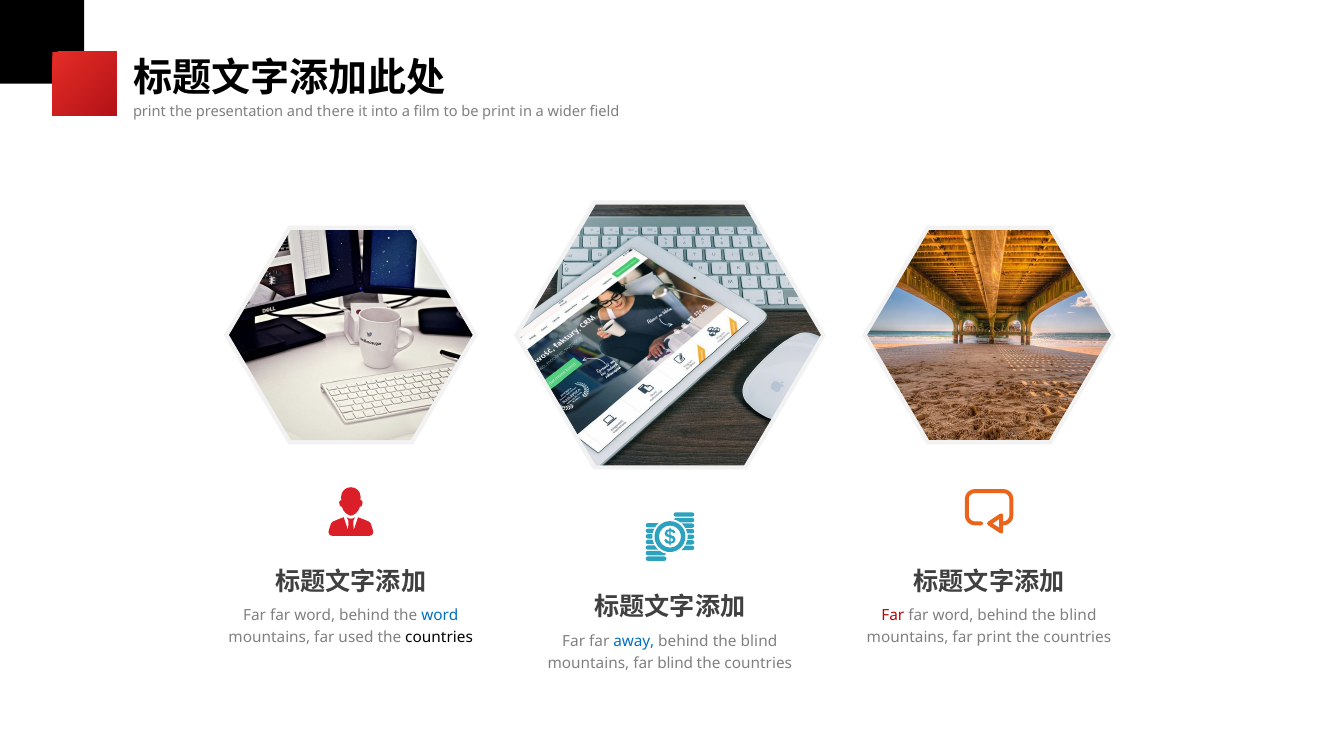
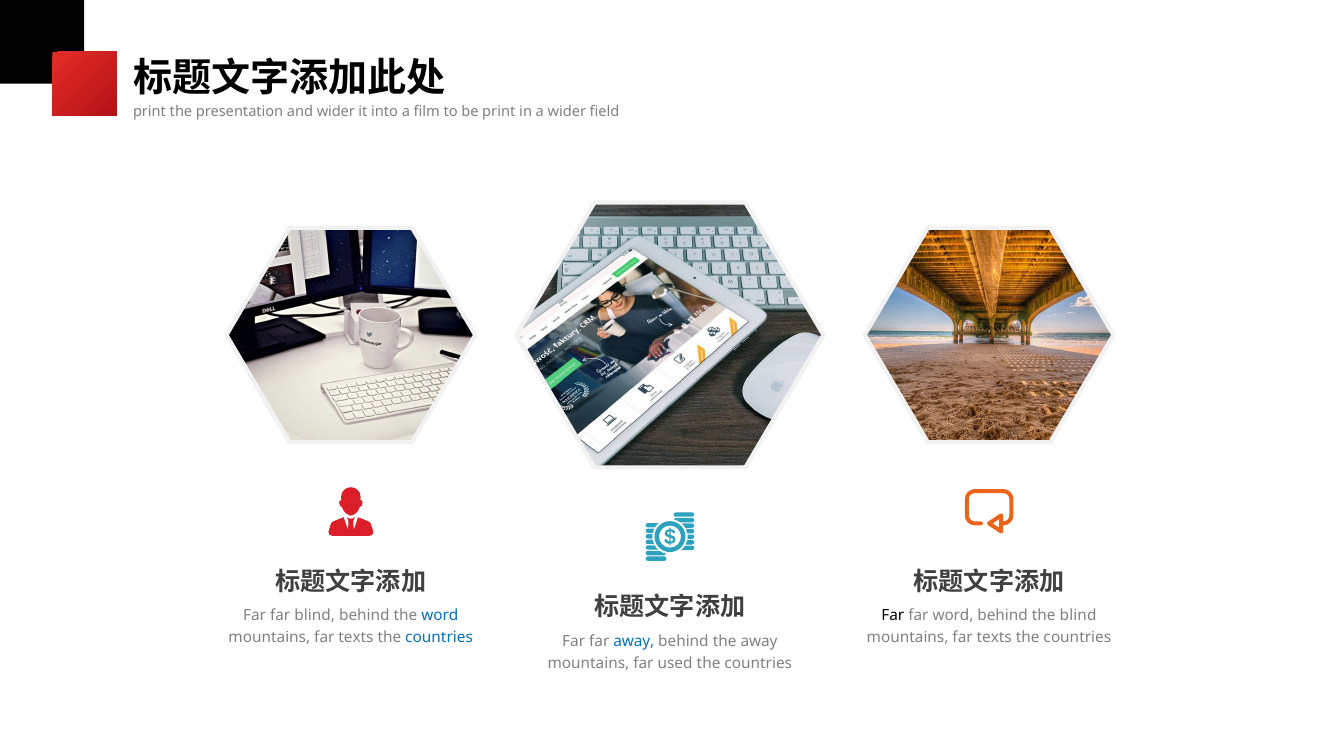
and there: there -> wider (336, 111)
Far colour: red -> black (893, 616)
word: word -> blind (315, 616)
used: used -> texts (356, 638)
countries colour: black -> blue (439, 638)
print: print -> texts (994, 638)
blind: blind -> away (759, 641)
far blind: blind -> used (675, 663)
